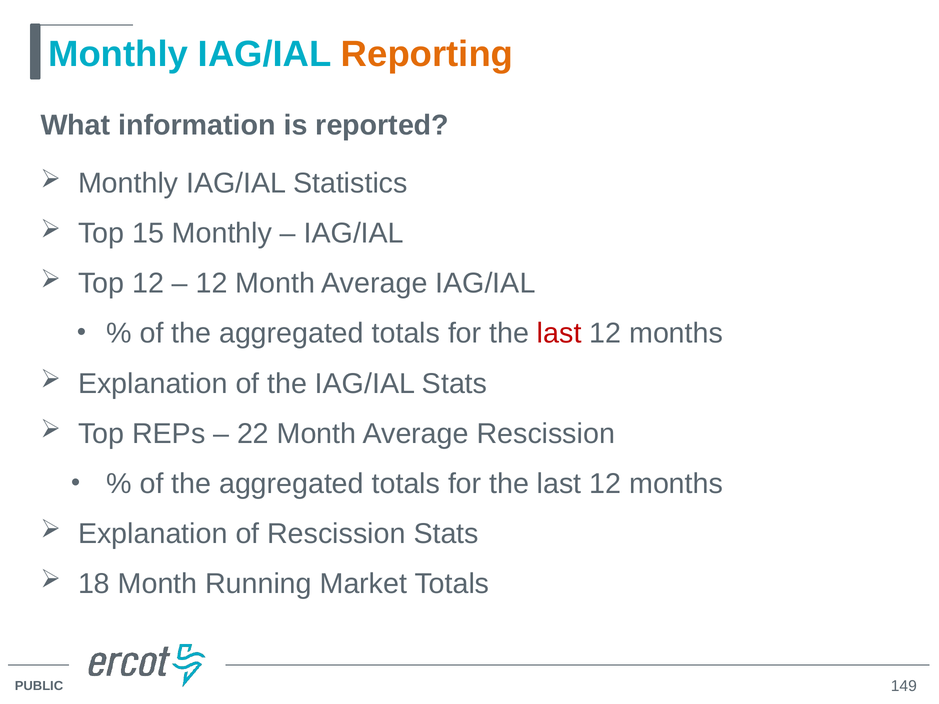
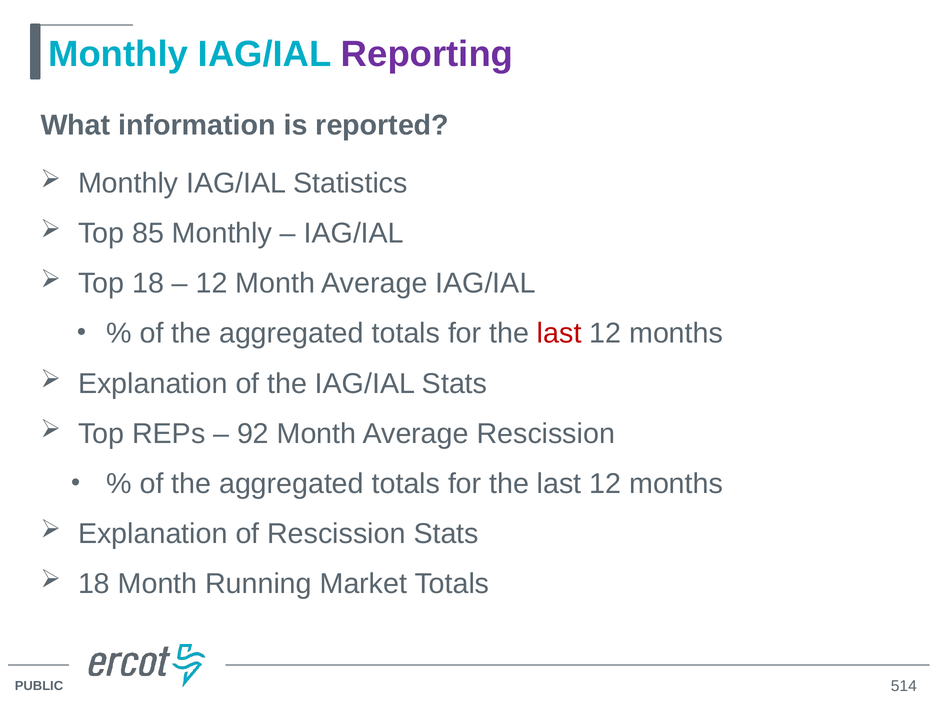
Reporting colour: orange -> purple (427, 54)
15: 15 -> 85 (148, 234)
Top 12: 12 -> 18 (148, 284)
22: 22 -> 92 (253, 434)
149: 149 -> 514 (904, 686)
